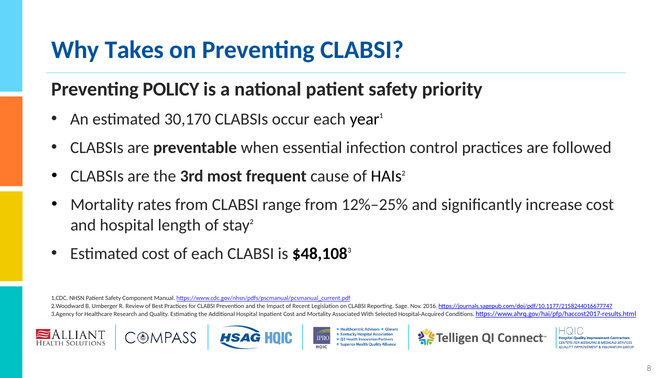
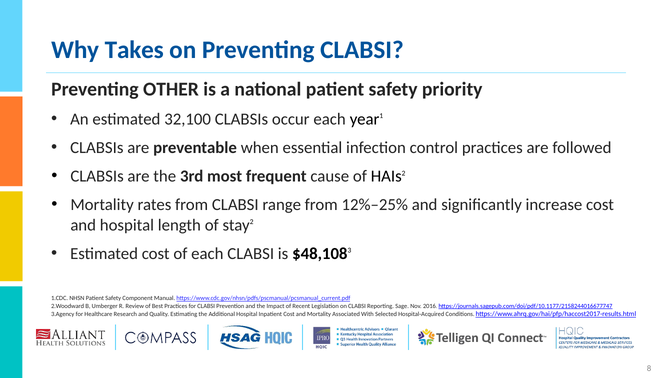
POLICY: POLICY -> OTHER (171, 89)
30,170: 30,170 -> 32,100 (188, 119)
